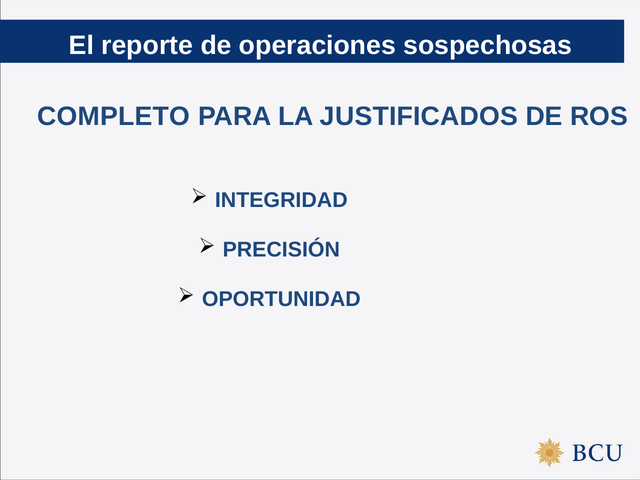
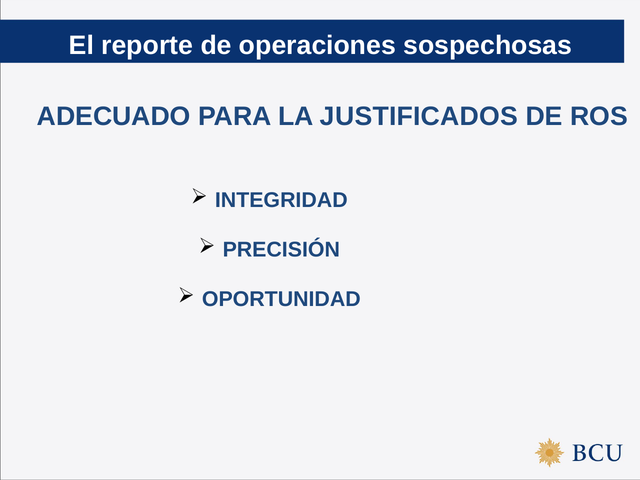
COMPLETO: COMPLETO -> ADECUADO (114, 116)
